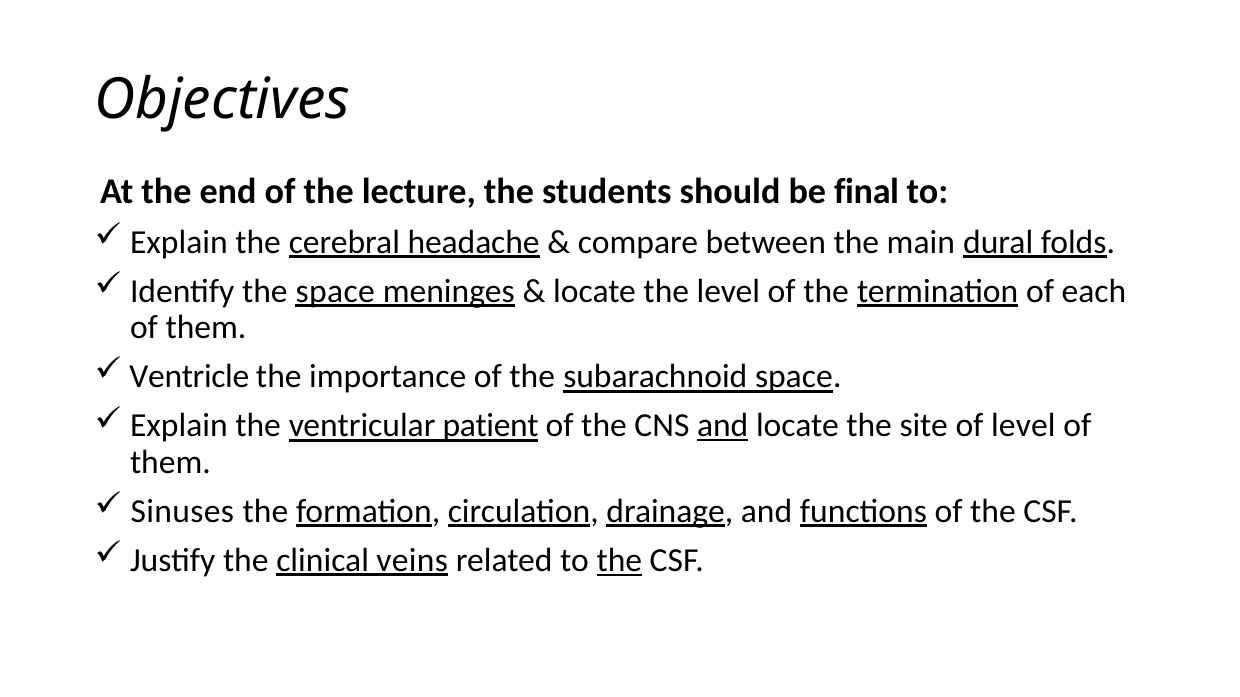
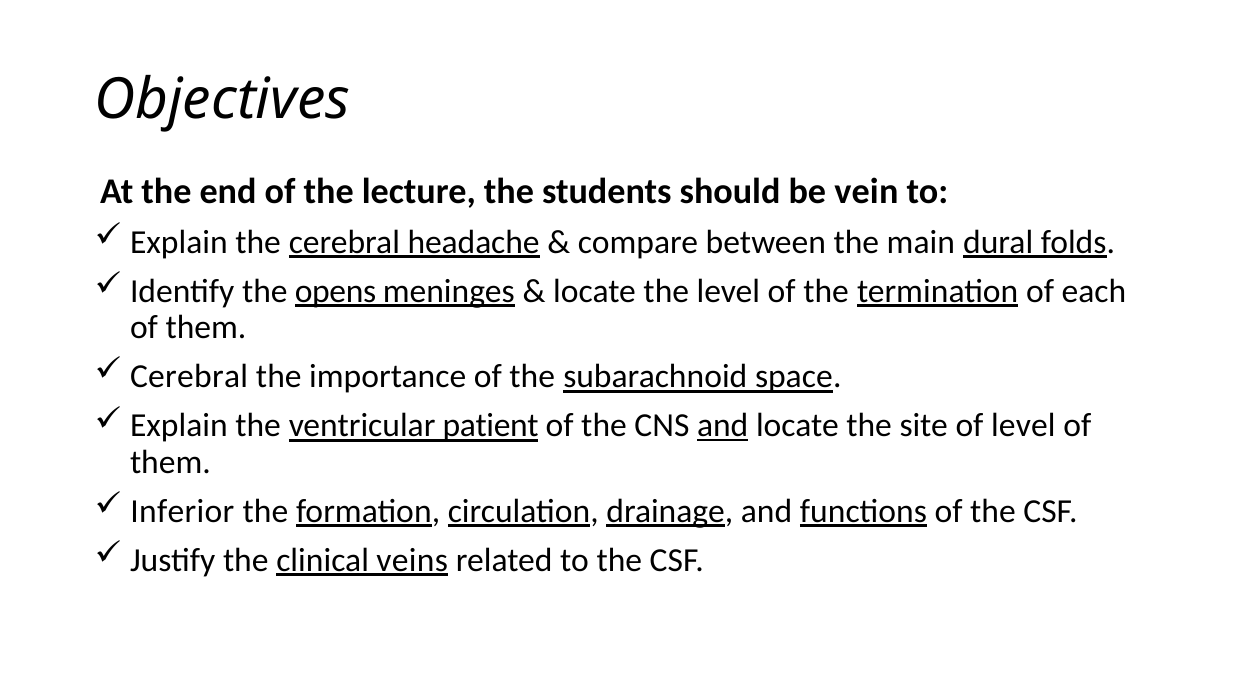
final: final -> vein (866, 192)
the space: space -> opens (336, 292)
Ventricle: Ventricle -> Cerebral (189, 377)
Sinuses: Sinuses -> Inferior (182, 512)
the underline: present -> none (619, 561)
